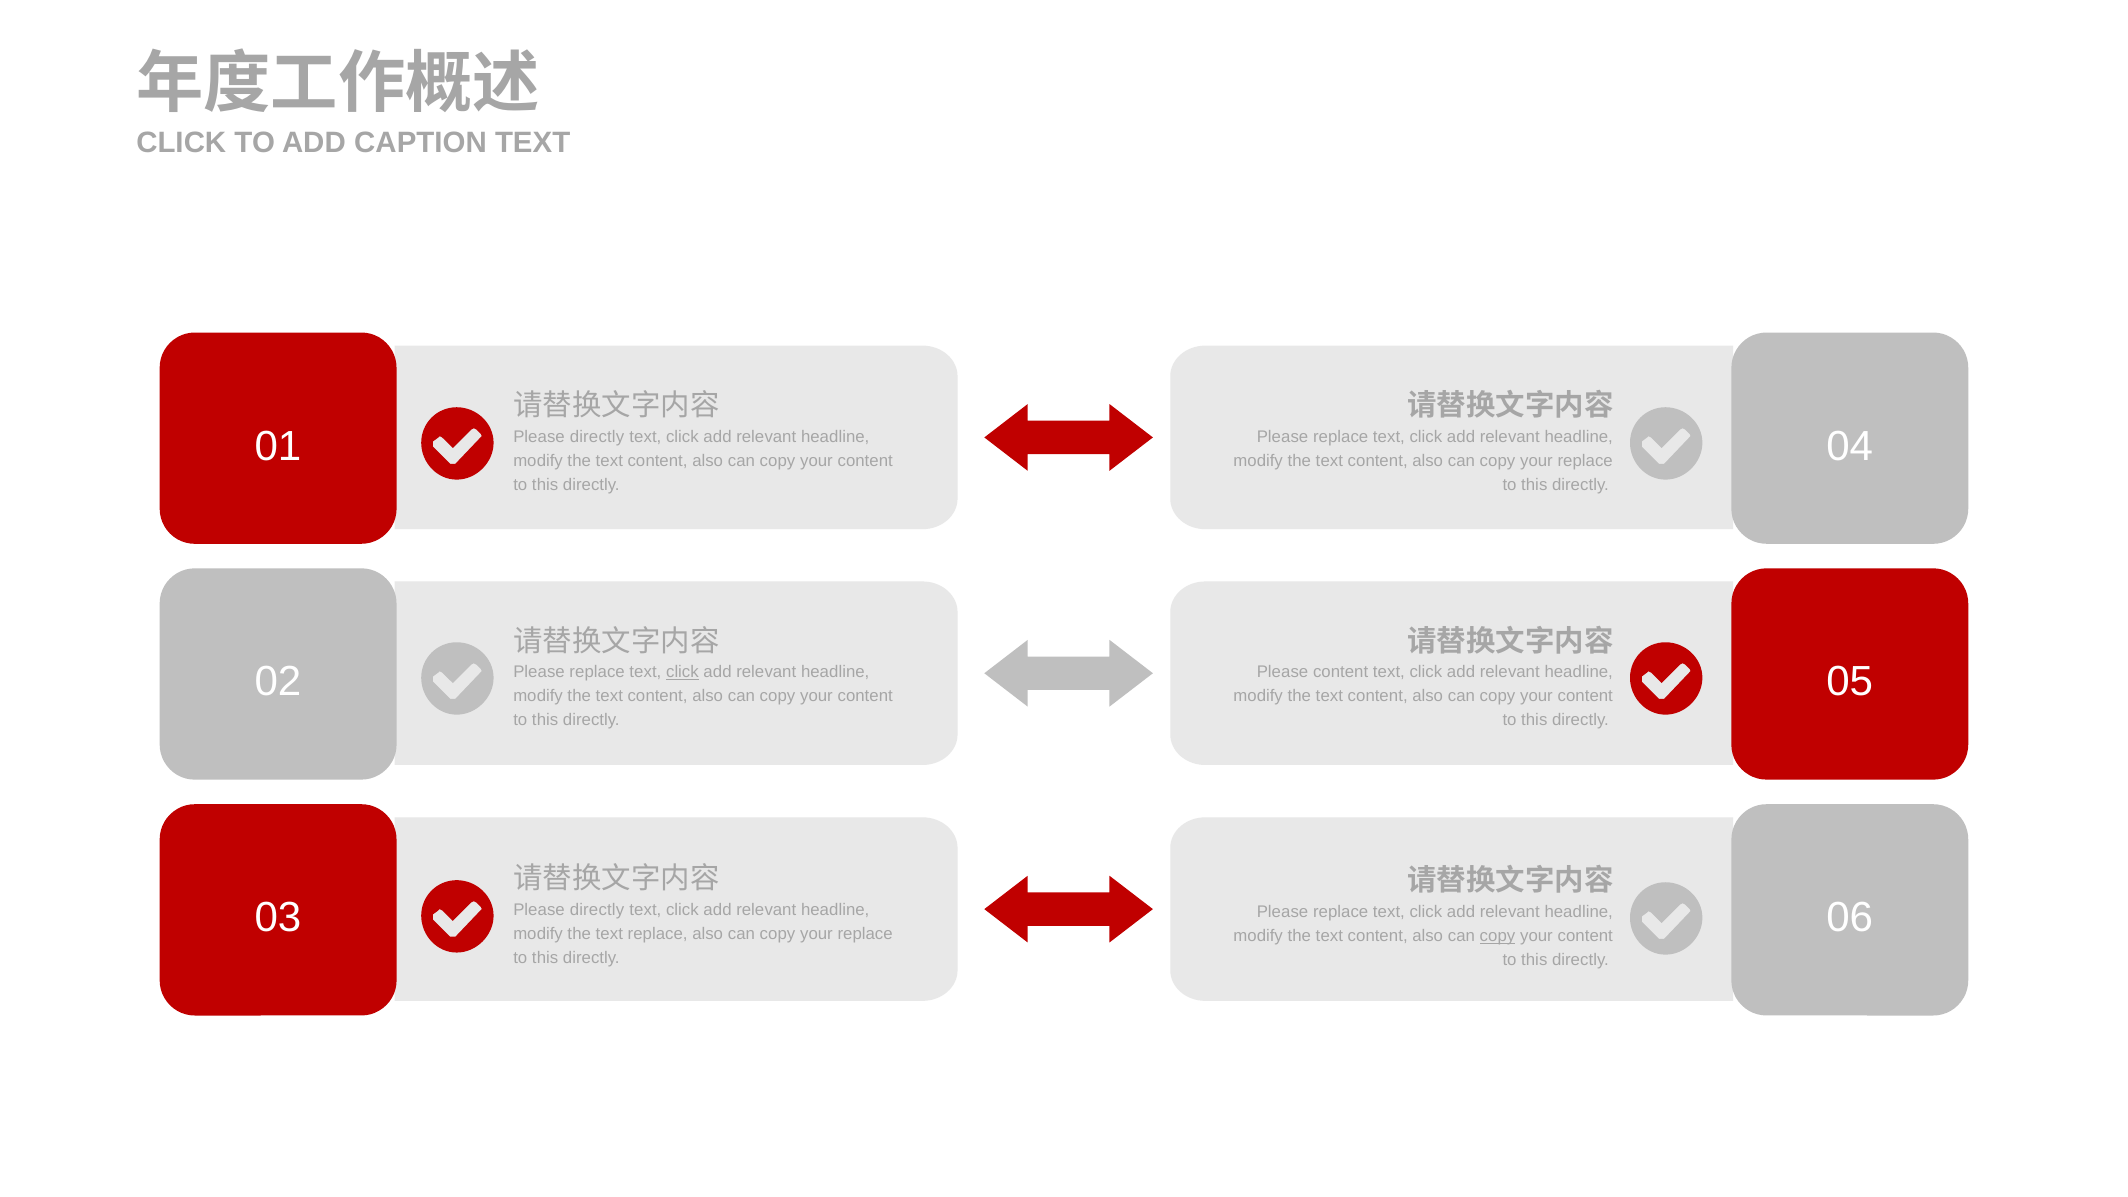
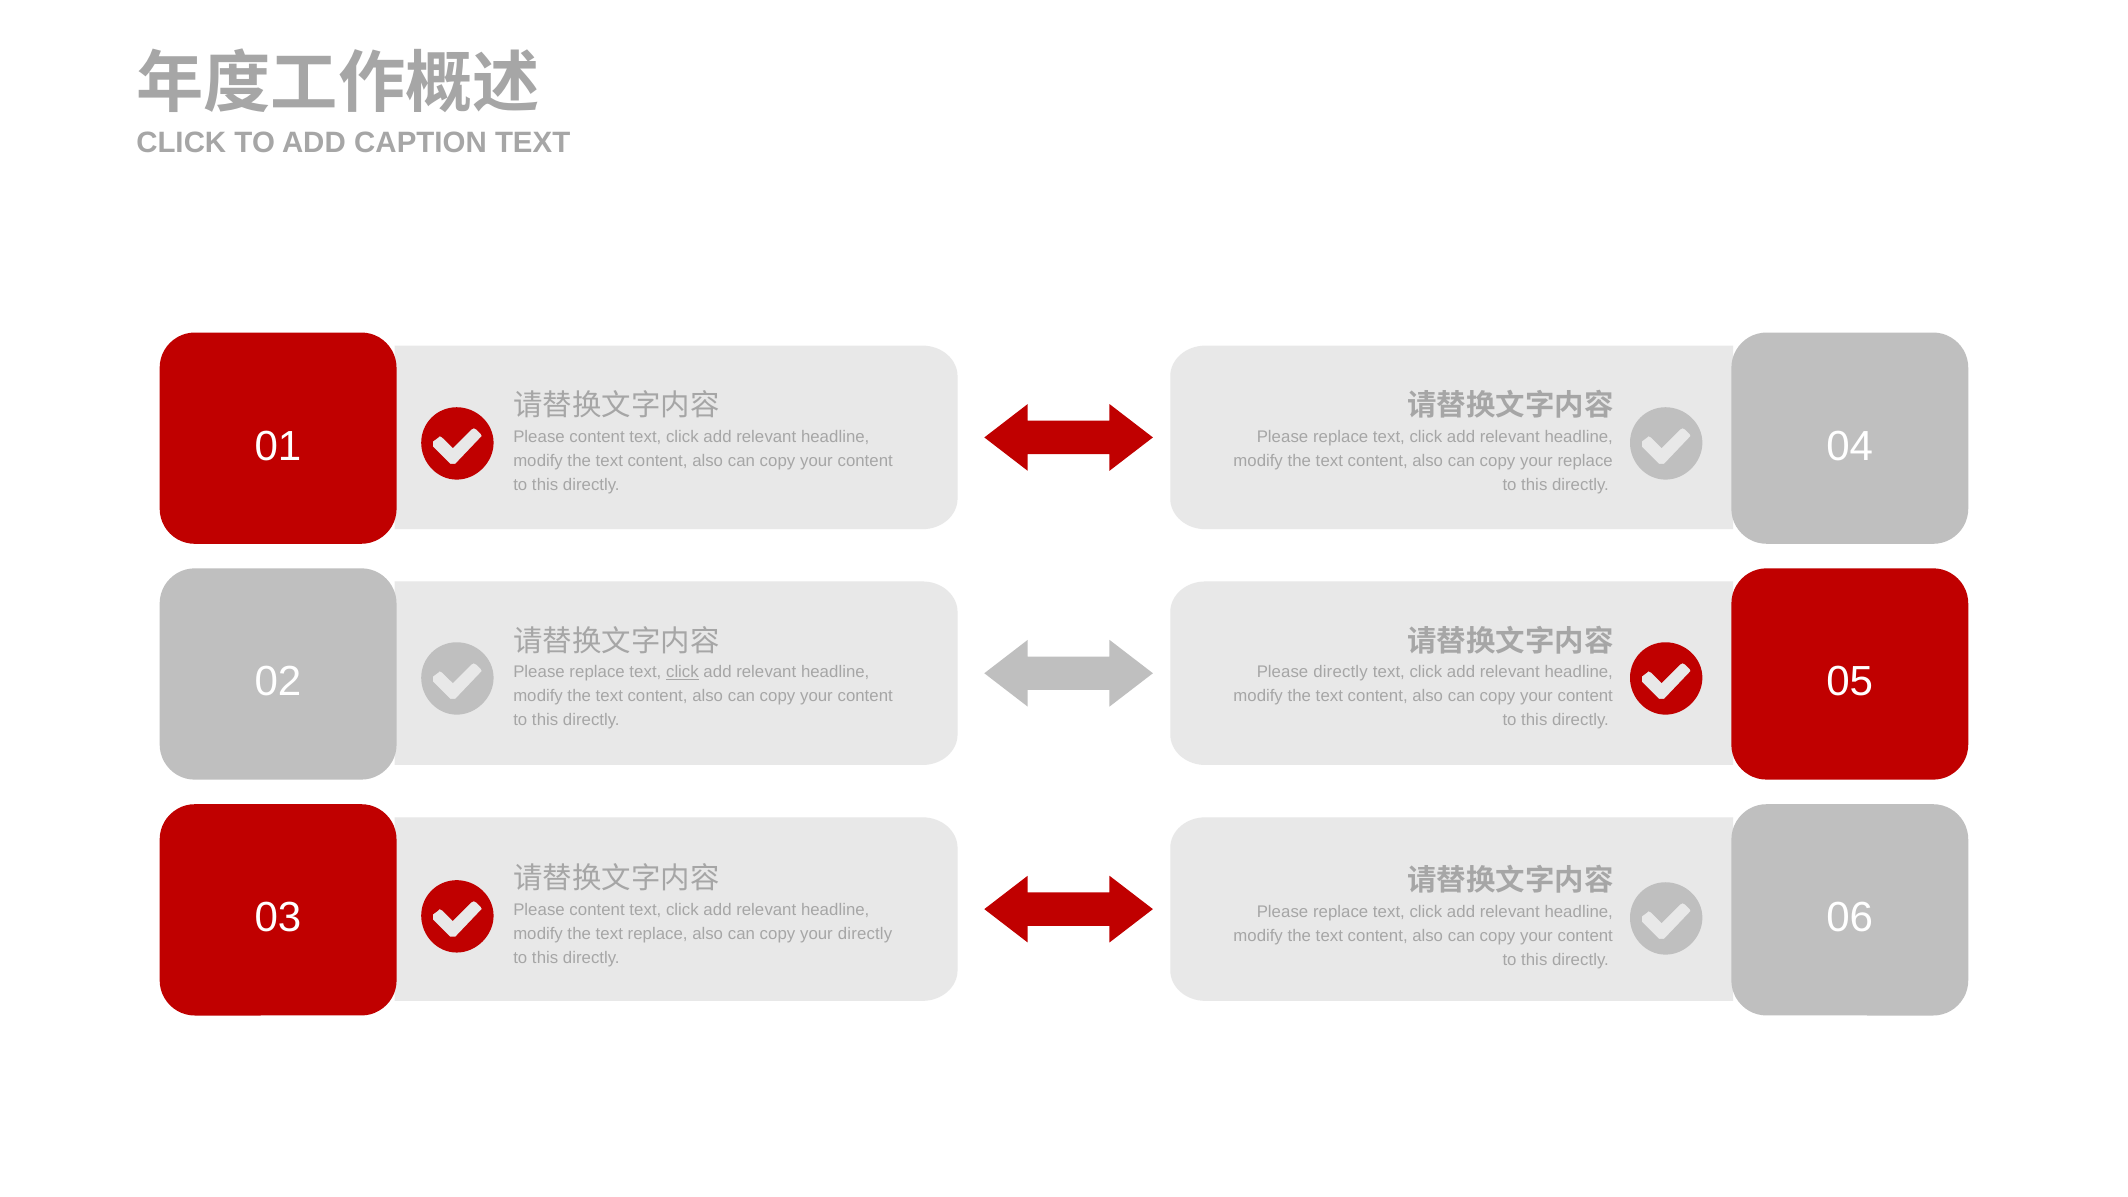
directly: directly -> content (597, 437)
Please content: content -> directly (1341, 672)
directly: directly -> content (597, 910)
replace: replace -> directly (865, 934)
copy underline: present -> none (1498, 936)
